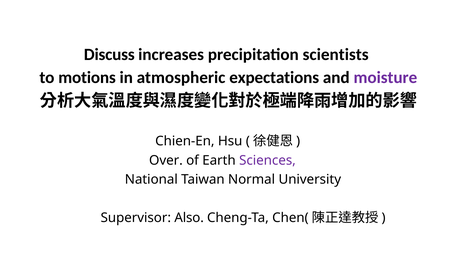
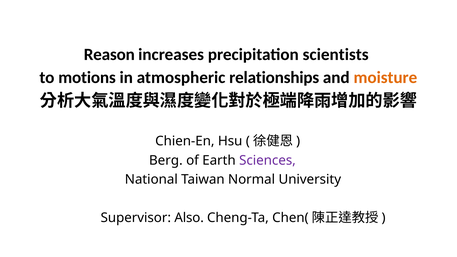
Discuss: Discuss -> Reason (109, 54)
expectations: expectations -> relationships (274, 78)
moisture colour: purple -> orange (385, 78)
Over: Over -> Berg (166, 160)
